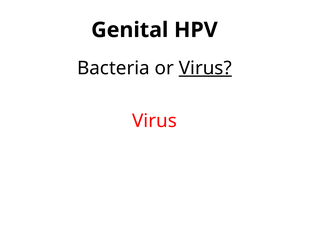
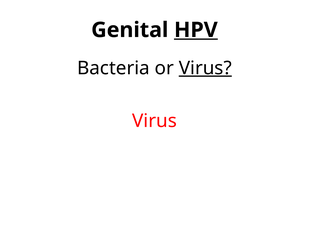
HPV underline: none -> present (196, 30)
